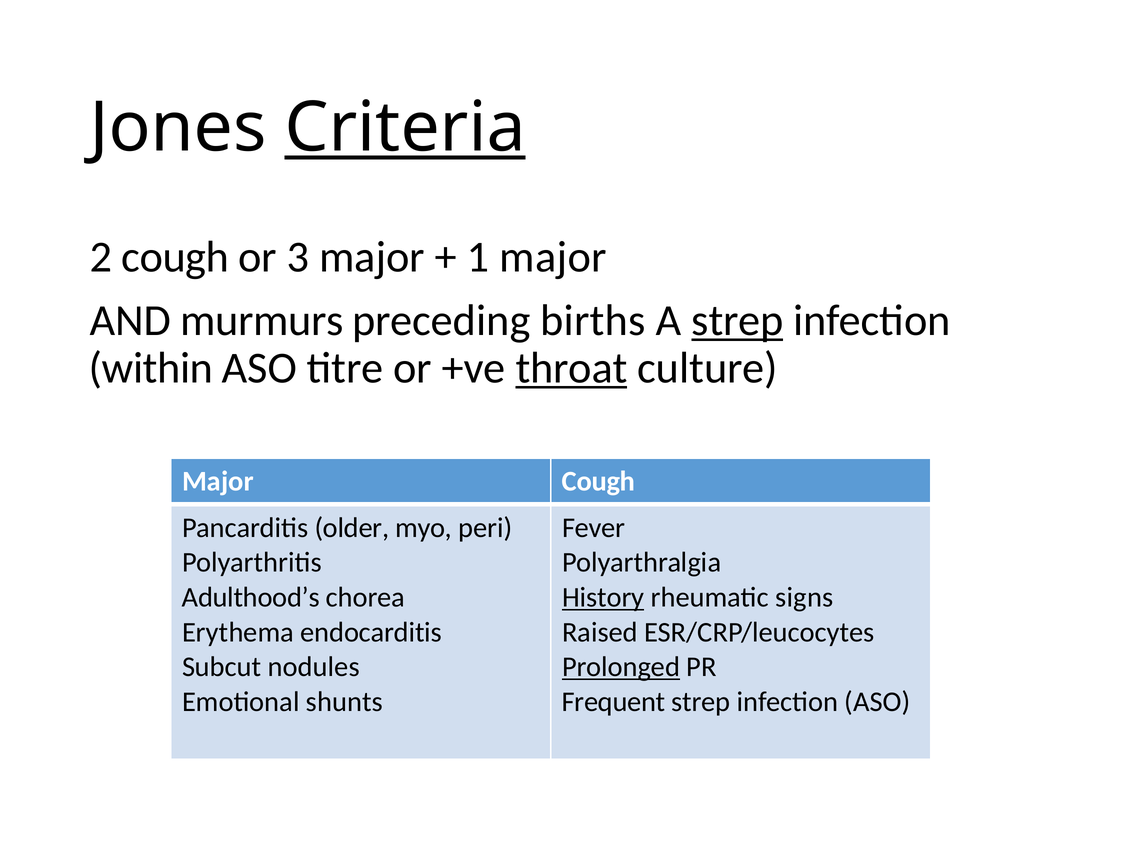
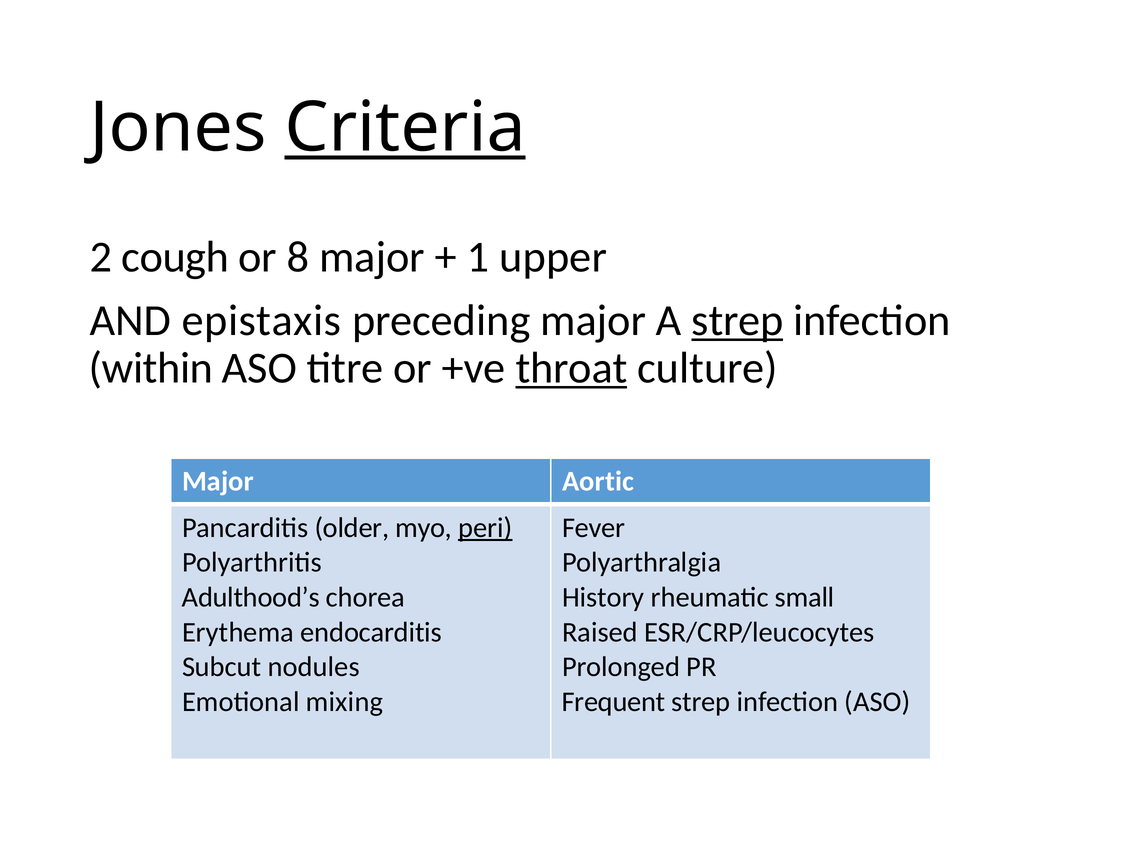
3: 3 -> 8 (298, 257)
1 major: major -> upper (553, 257)
murmurs: murmurs -> epistaxis (261, 321)
preceding births: births -> major (593, 321)
Major Cough: Cough -> Aortic (598, 482)
peri underline: none -> present (485, 528)
History underline: present -> none (603, 597)
signs: signs -> small (805, 597)
Prolonged underline: present -> none (621, 667)
shunts: shunts -> mixing (345, 702)
